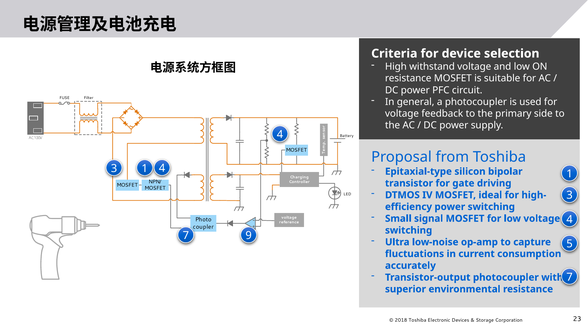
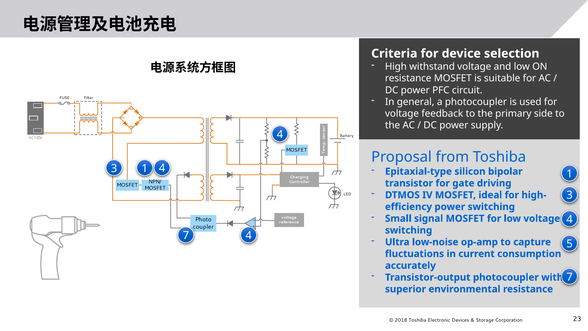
7 9: 9 -> 4 (249, 235)
